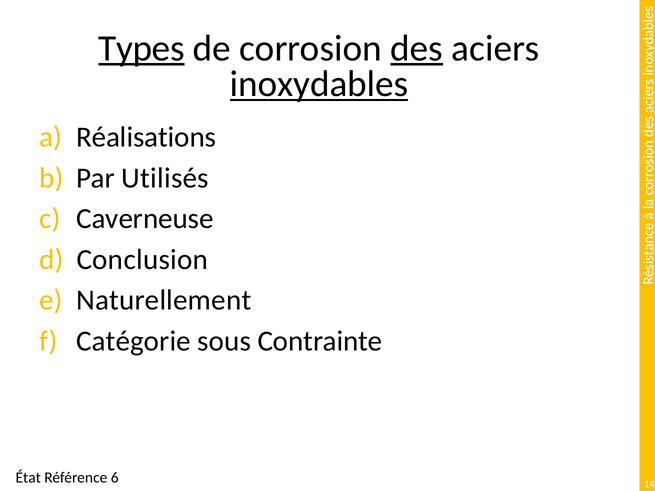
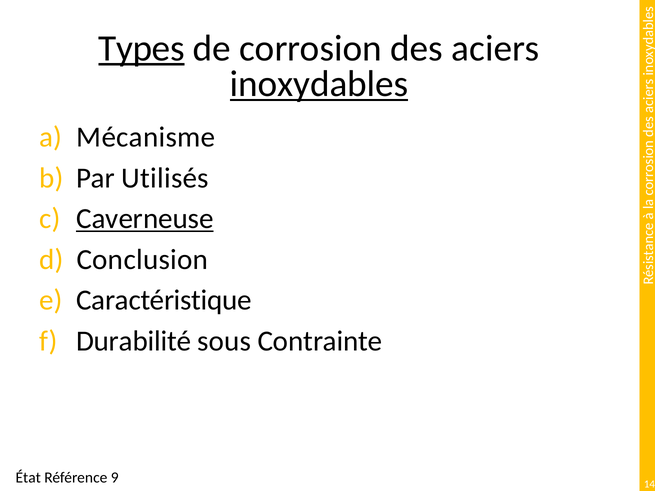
des underline: present -> none (417, 48)
Réalisations: Réalisations -> Mécanisme (146, 137)
Caverneuse underline: none -> present (145, 219)
Naturellement: Naturellement -> Caractéristique (164, 300)
Catégorie: Catégorie -> Durabilité (134, 341)
6: 6 -> 9 (115, 478)
